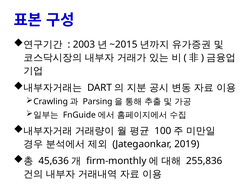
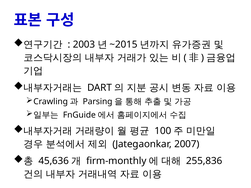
2019: 2019 -> 2007 (187, 144)
